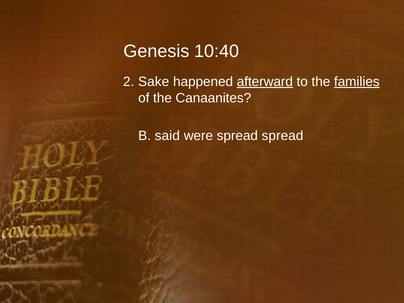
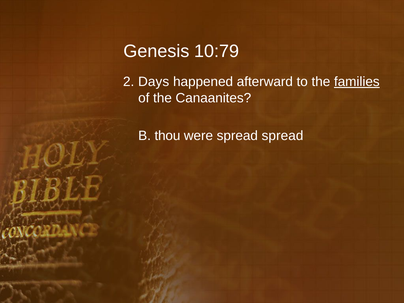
10:40: 10:40 -> 10:79 (217, 51)
Sake: Sake -> Days (154, 82)
afterward underline: present -> none (265, 82)
said: said -> thou (167, 136)
